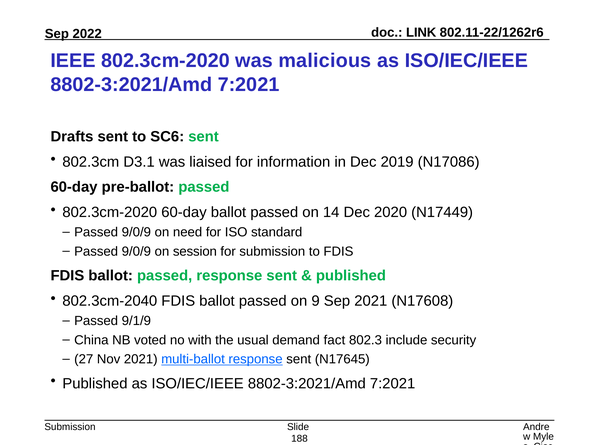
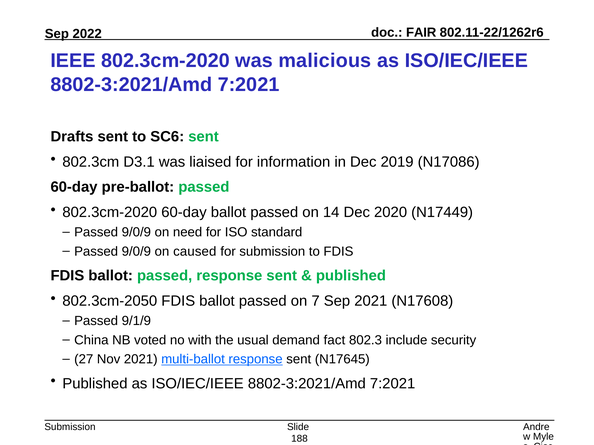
LINK: LINK -> FAIR (421, 33)
session: session -> caused (195, 252)
802.3cm-2040: 802.3cm-2040 -> 802.3cm-2050 (110, 301)
9: 9 -> 7 (316, 301)
